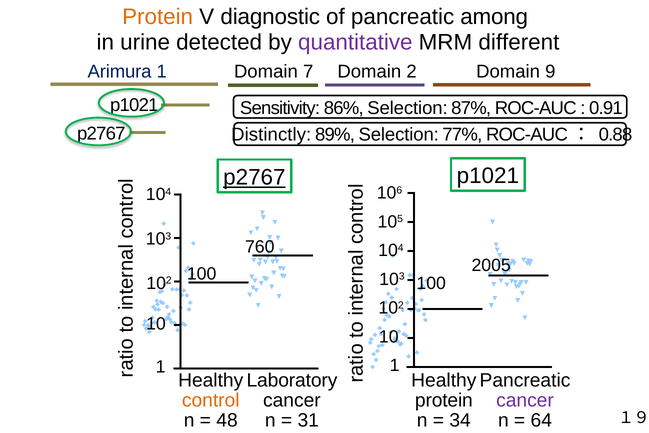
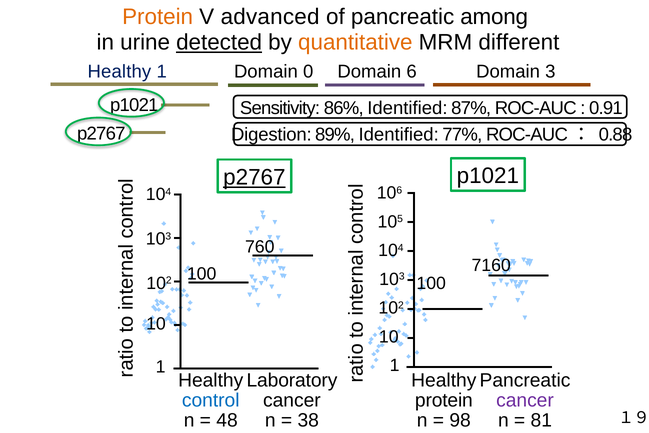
diagnostic: diagnostic -> advanced (270, 17)
detected underline: none -> present (219, 42)
quantitative colour: purple -> orange (355, 42)
Arimura: Arimura -> Healthy (119, 71)
7: 7 -> 0 (308, 71)
2: 2 -> 6 (412, 71)
9: 9 -> 3 (550, 71)
86% Selection: Selection -> Identified (407, 108)
Distinctly: Distinctly -> Digestion (271, 135)
89% Selection: Selection -> Identified (399, 135)
2005: 2005 -> 7160 (491, 265)
control colour: orange -> blue (211, 400)
31: 31 -> 38 (308, 420)
34: 34 -> 98 (460, 420)
64: 64 -> 81 (541, 420)
